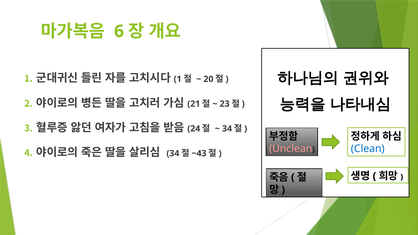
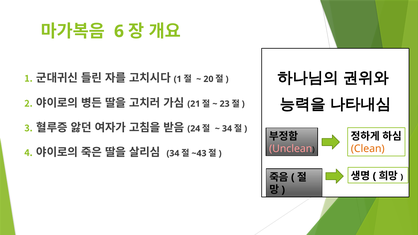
Clean colour: blue -> orange (368, 149)
